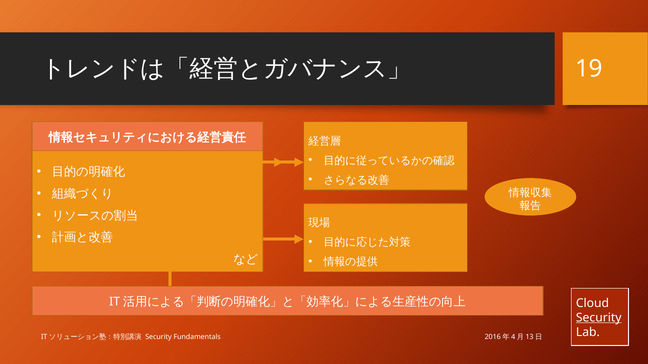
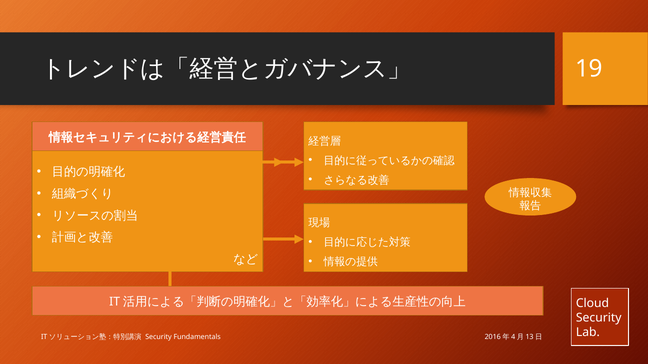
Security underline: present -> none (599, 318)
